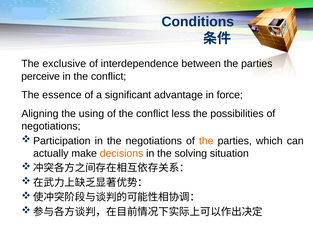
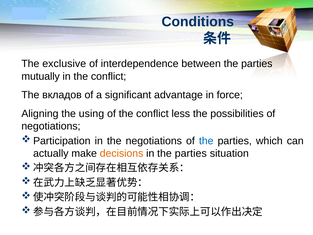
perceive: perceive -> mutually (41, 76)
essence: essence -> вкладов (62, 95)
the colour: orange -> blue (206, 141)
in the solving: solving -> parties (191, 153)
